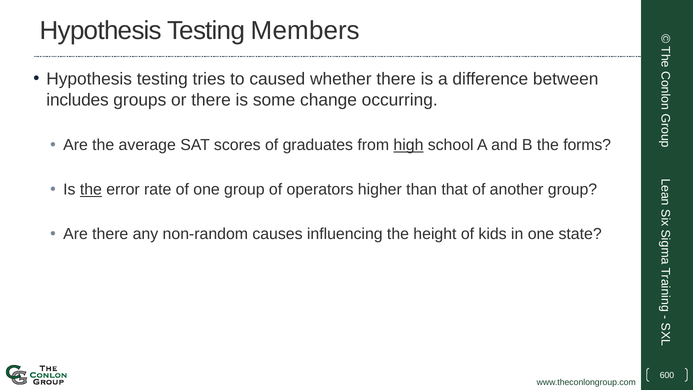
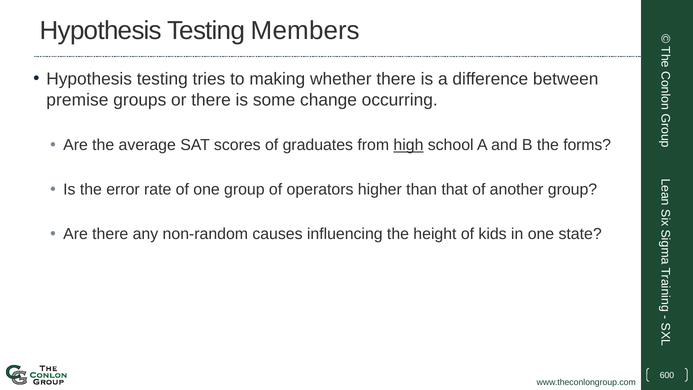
caused: caused -> making (277, 79)
includes: includes -> premise (77, 100)
the underline: present -> none (91, 190)
